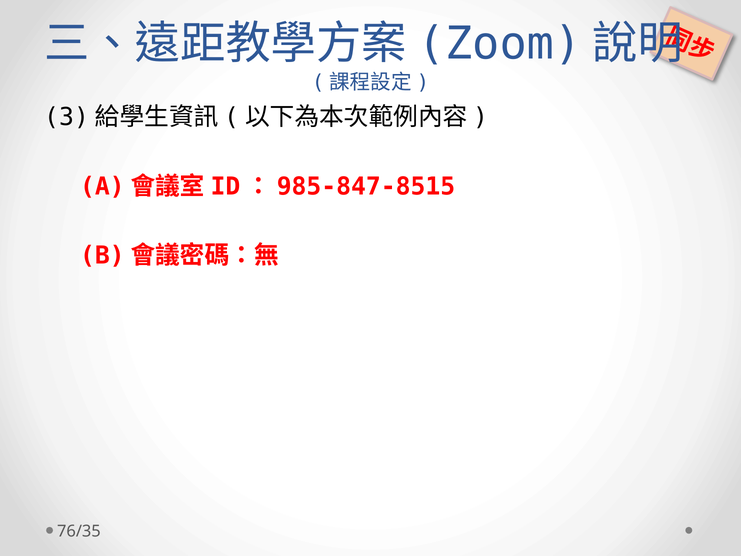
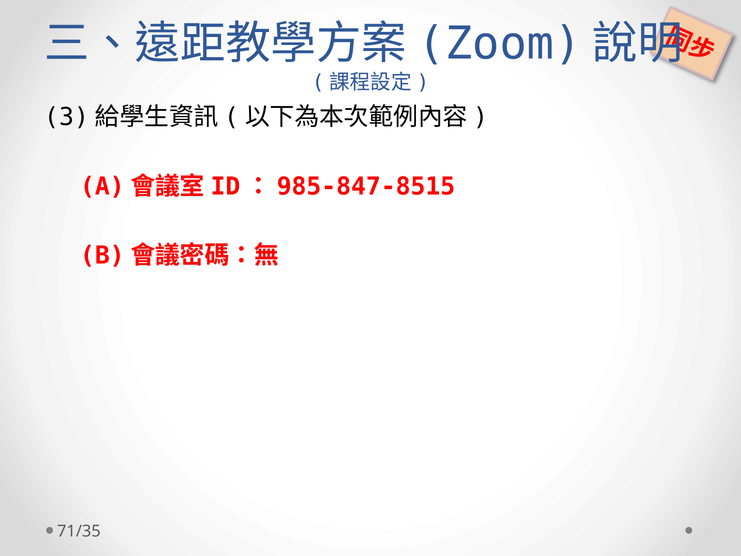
76/35: 76/35 -> 71/35 (79, 531)
